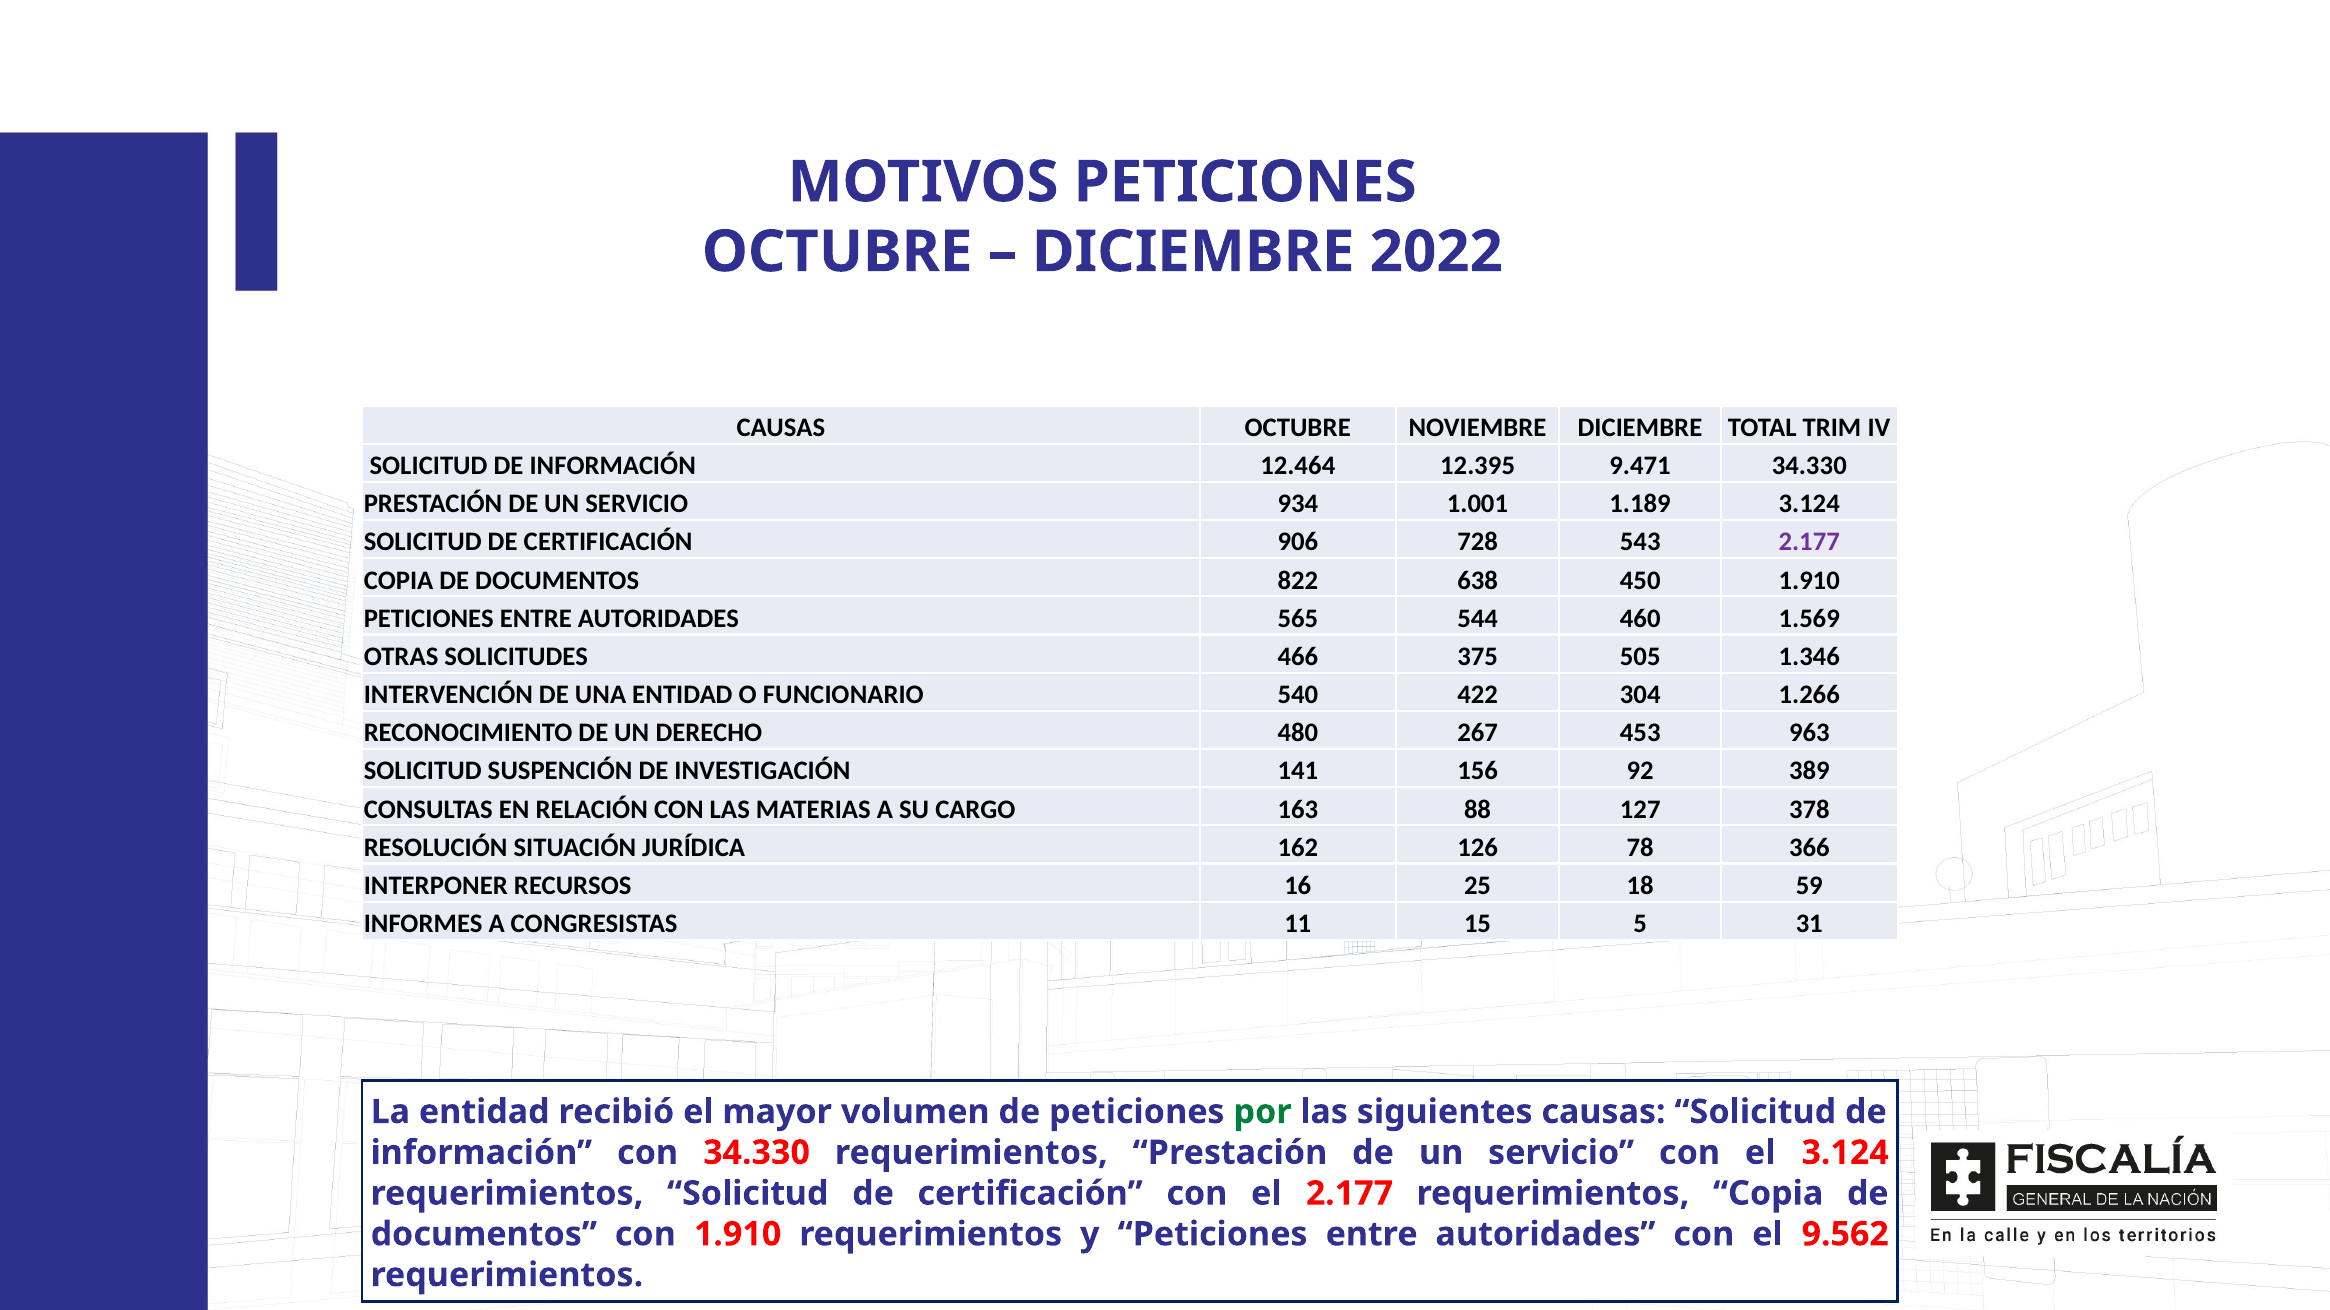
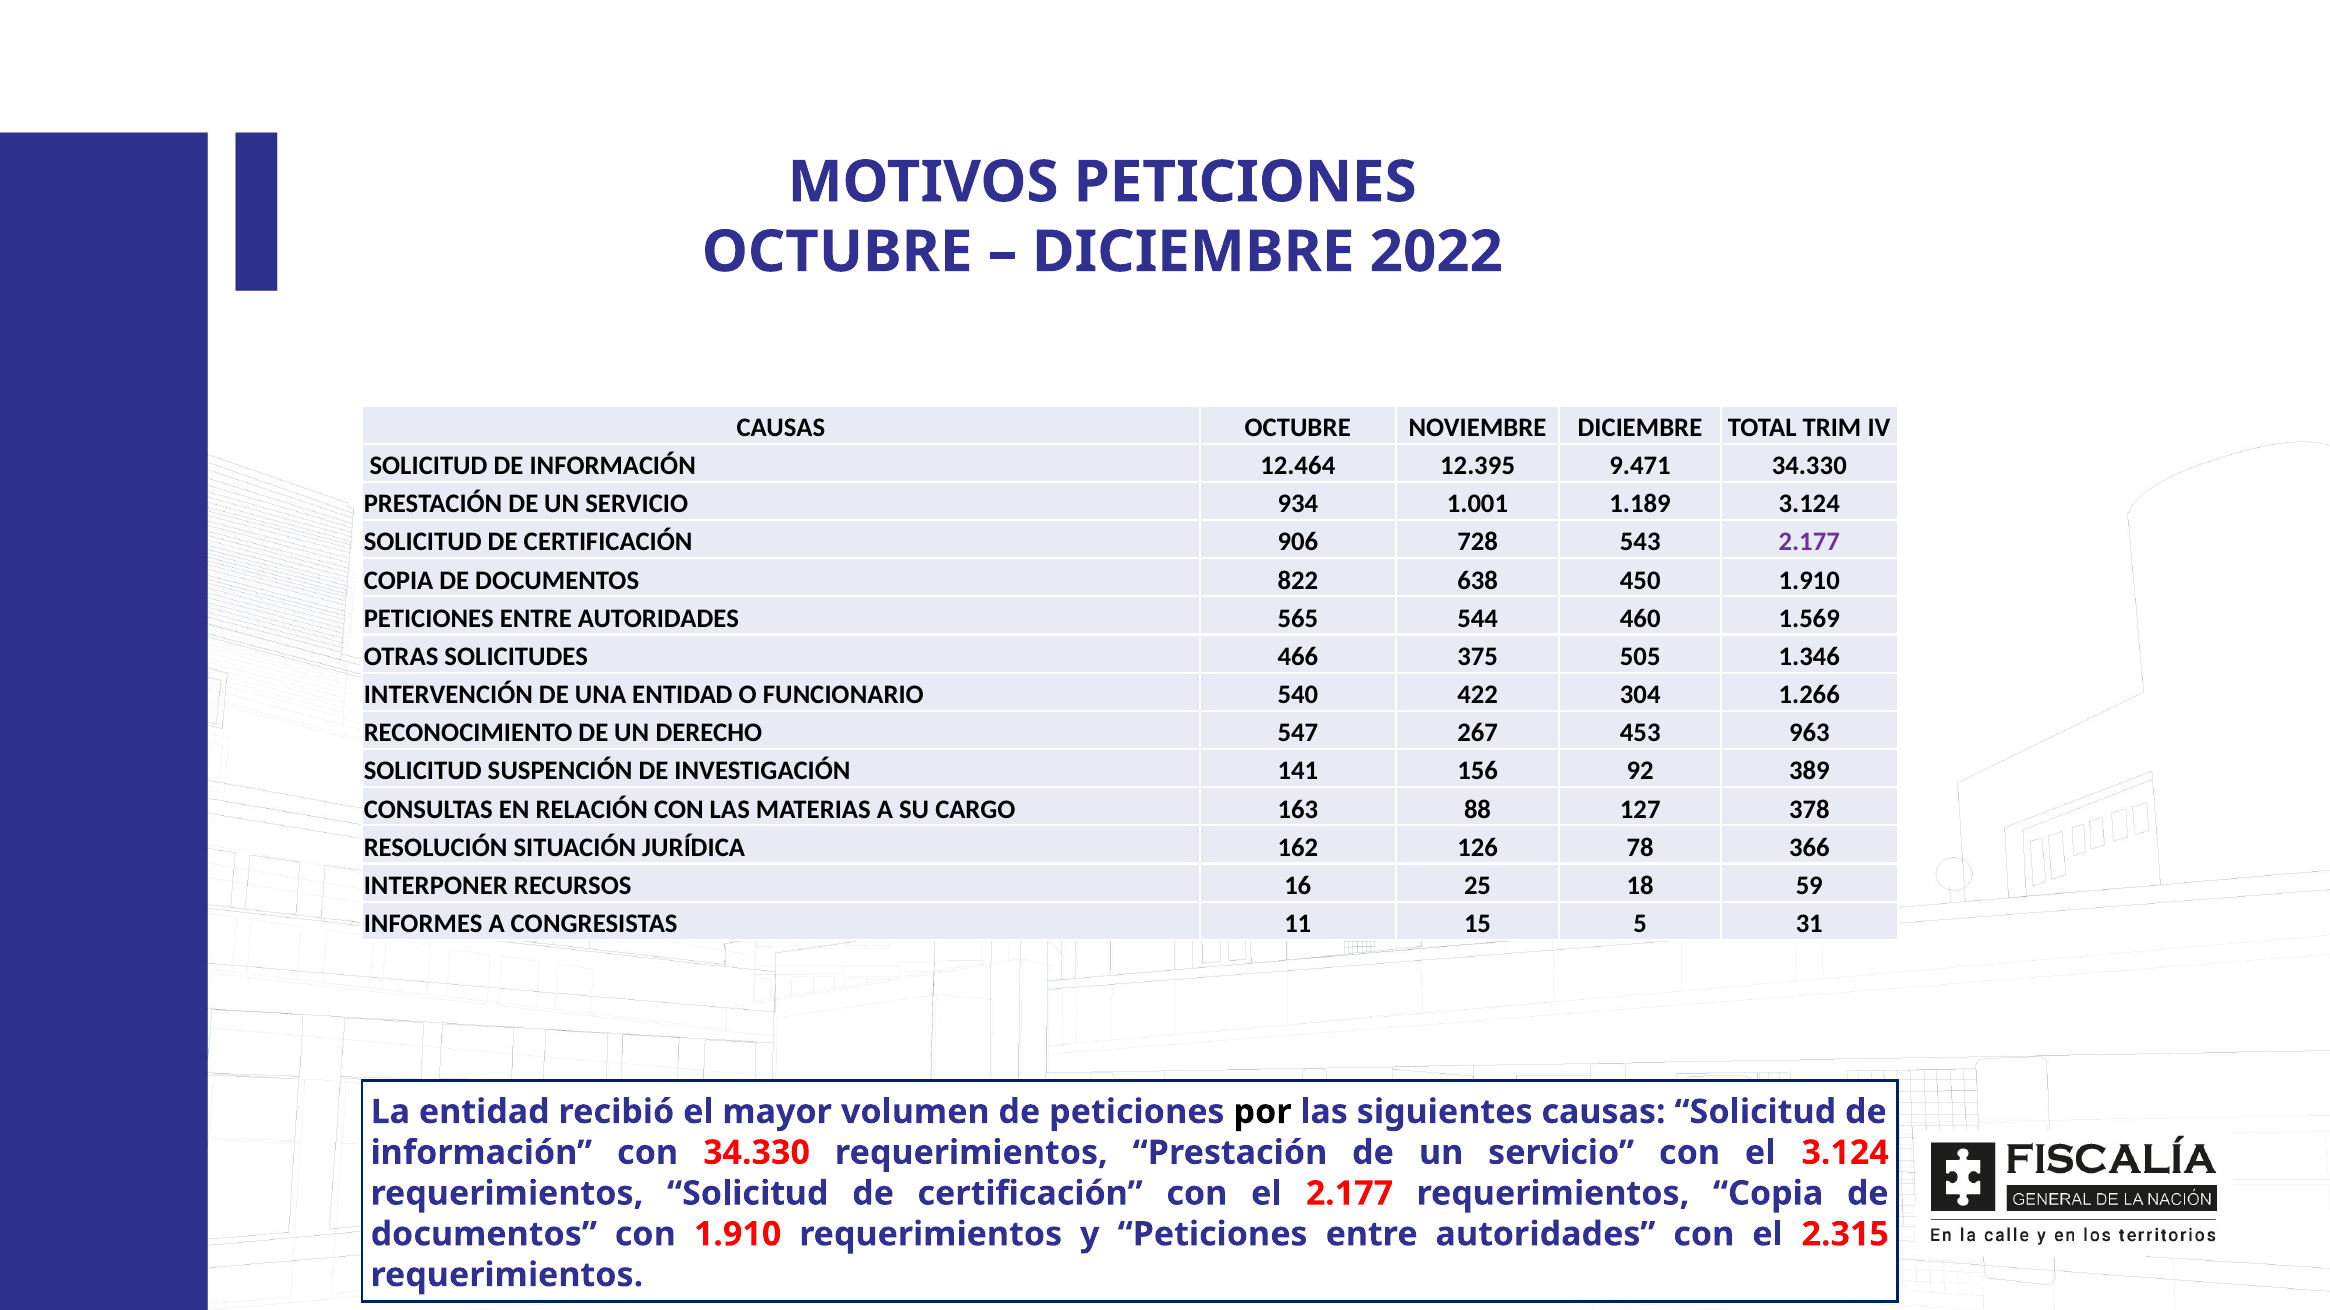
480: 480 -> 547 (1298, 733)
por colour: green -> black (1263, 1112)
9.562: 9.562 -> 2.315 (1845, 1235)
